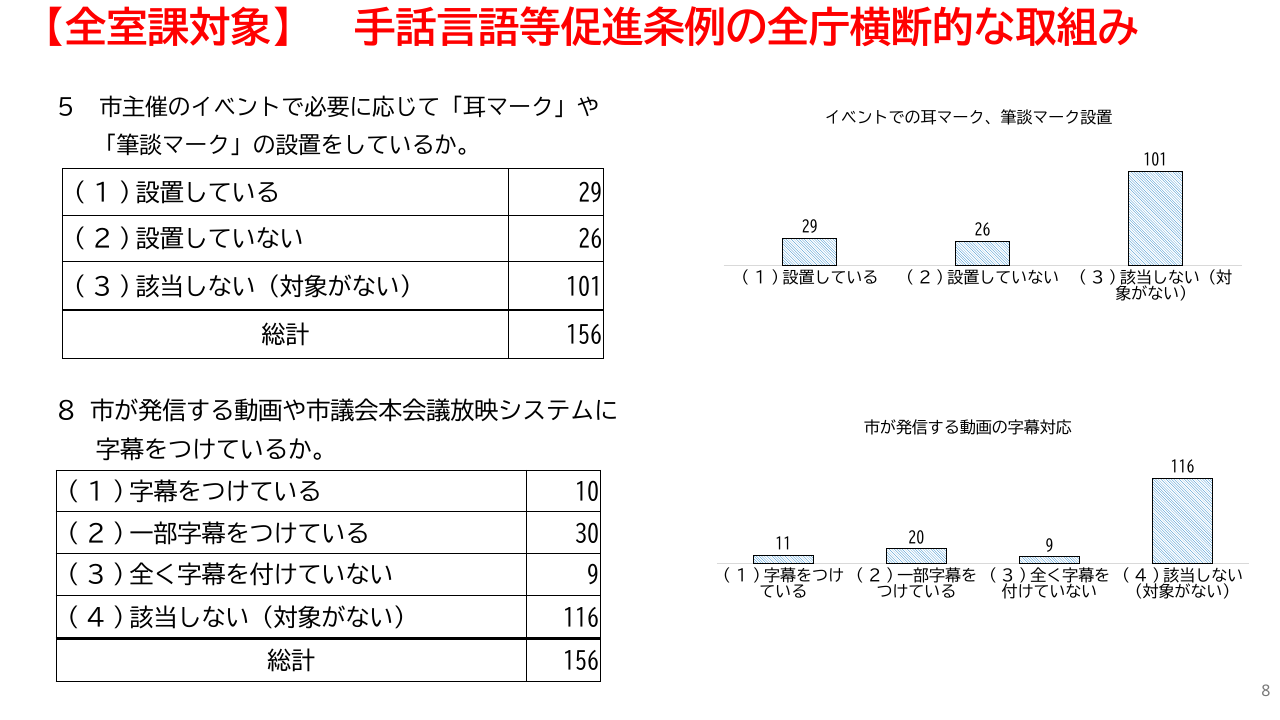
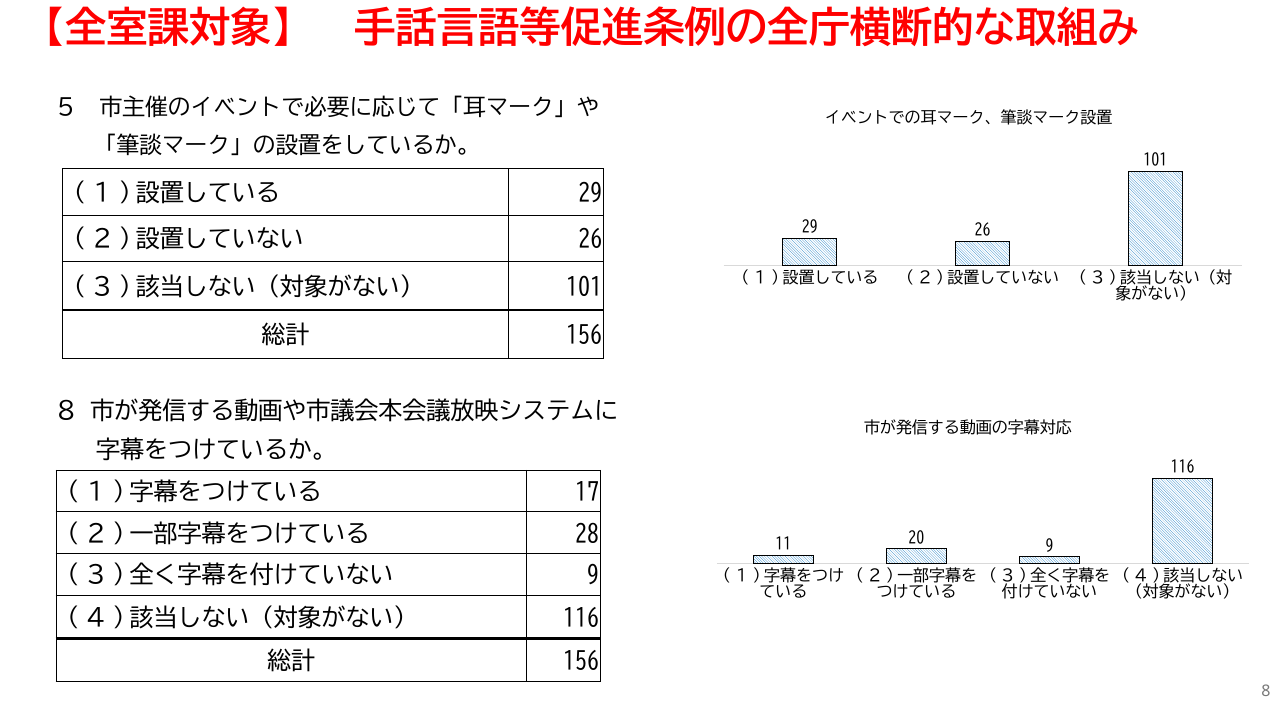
10: 10 -> 17 (587, 493)
30: 30 -> 28 (587, 534)
